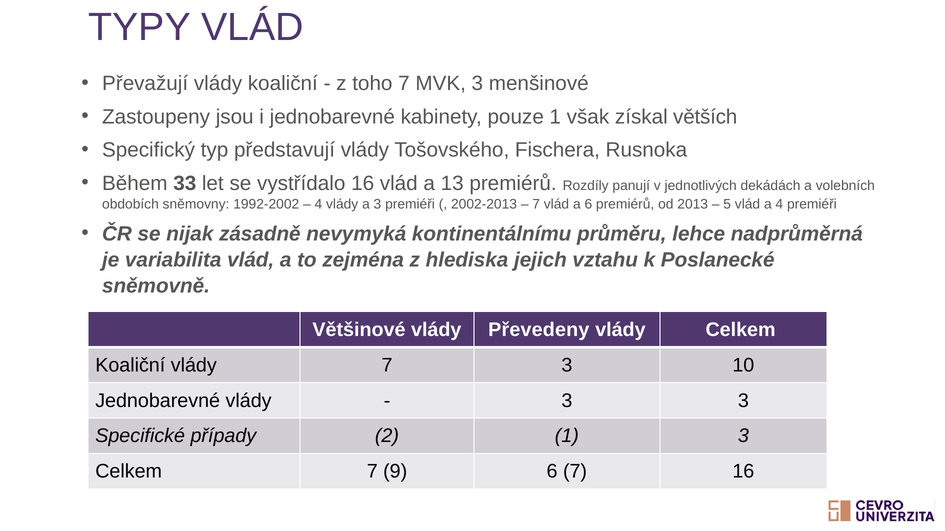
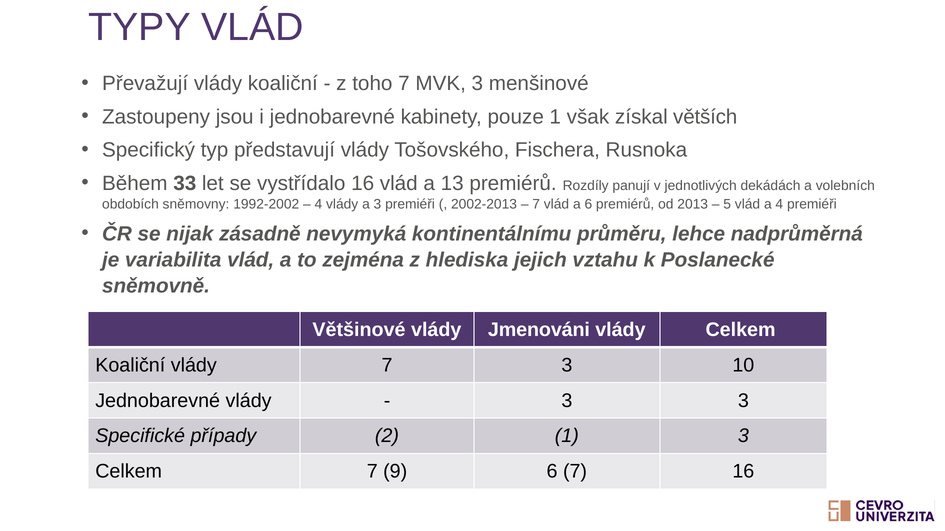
Převedeny: Převedeny -> Jmenováni (539, 330)
